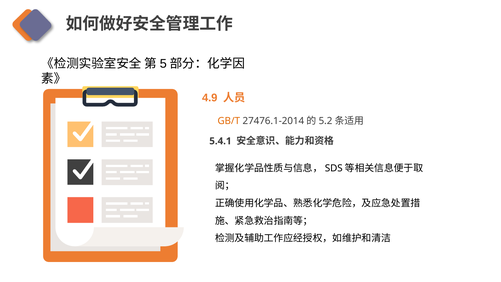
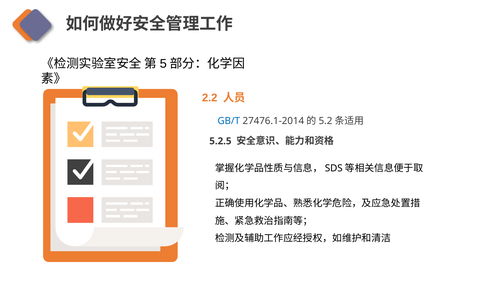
4.9: 4.9 -> 2.2 (210, 98)
GB/T colour: orange -> blue (229, 121)
5.4.1: 5.4.1 -> 5.2.5 (220, 141)
